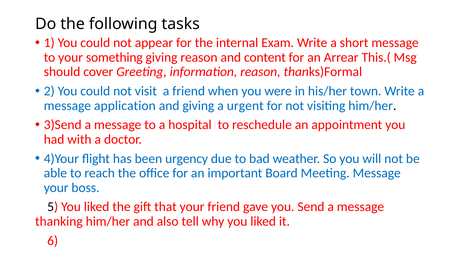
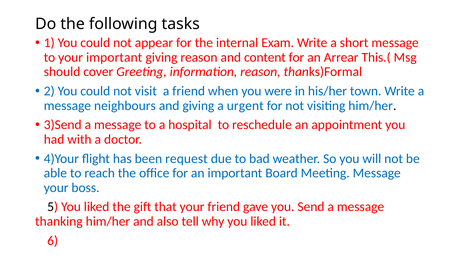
your something: something -> important (114, 57)
application: application -> neighbours (125, 106)
urgency: urgency -> request (186, 159)
